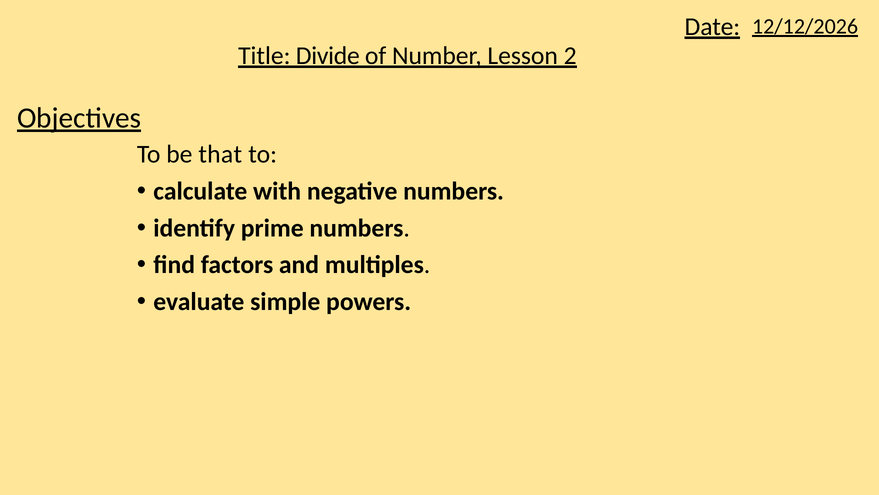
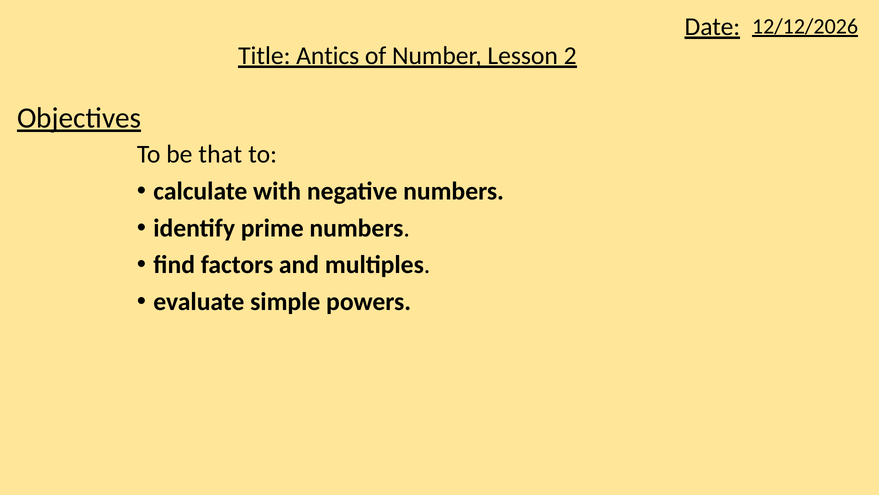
Divide: Divide -> Antics (328, 56)
